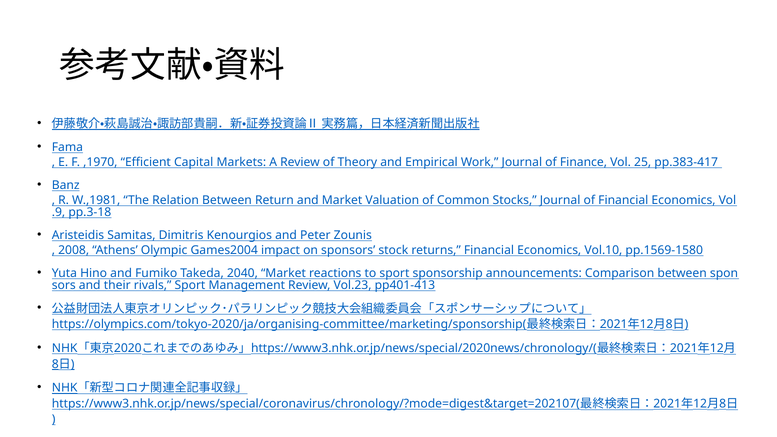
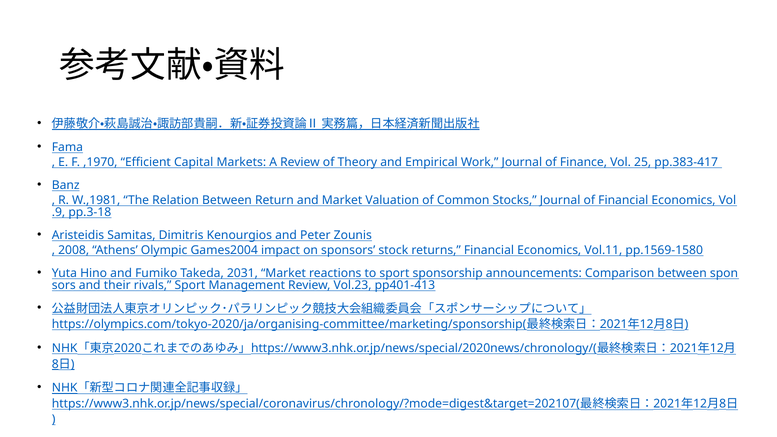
Vol.10: Vol.10 -> Vol.11 (603, 250)
2040: 2040 -> 2031 (242, 273)
